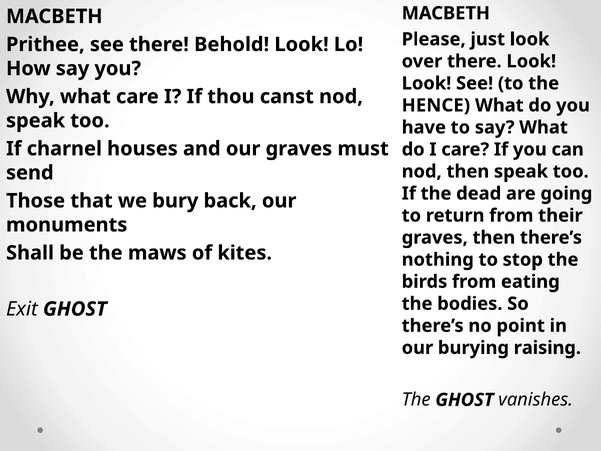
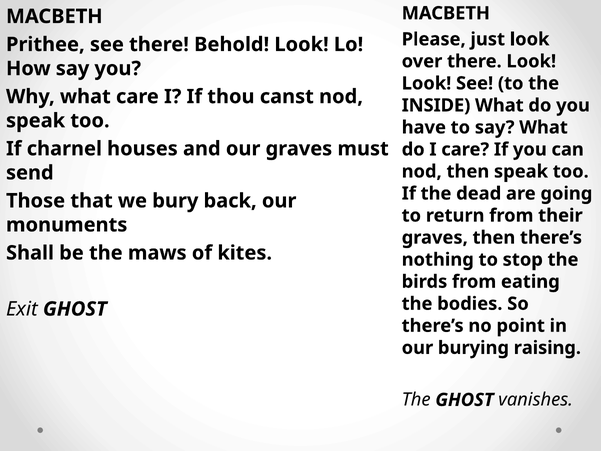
HENCE: HENCE -> INSIDE (436, 105)
